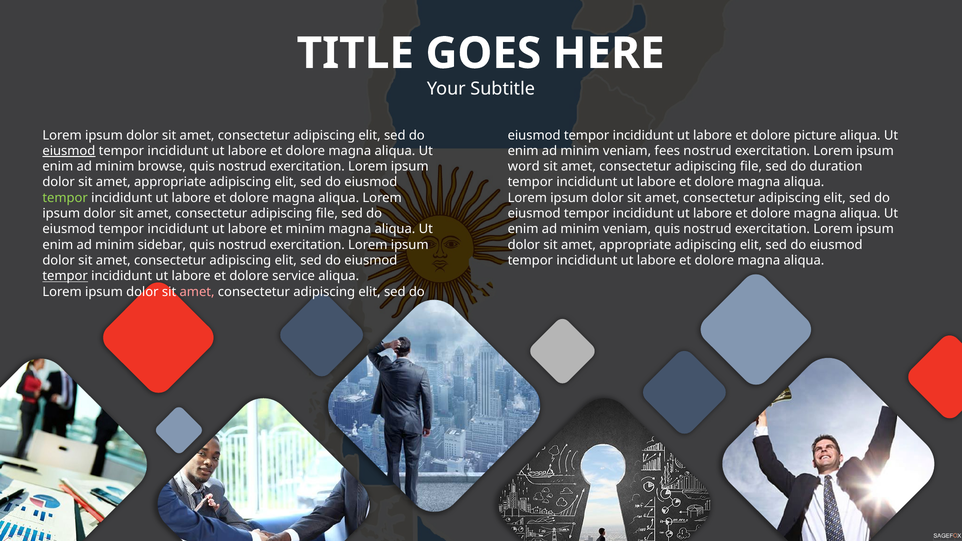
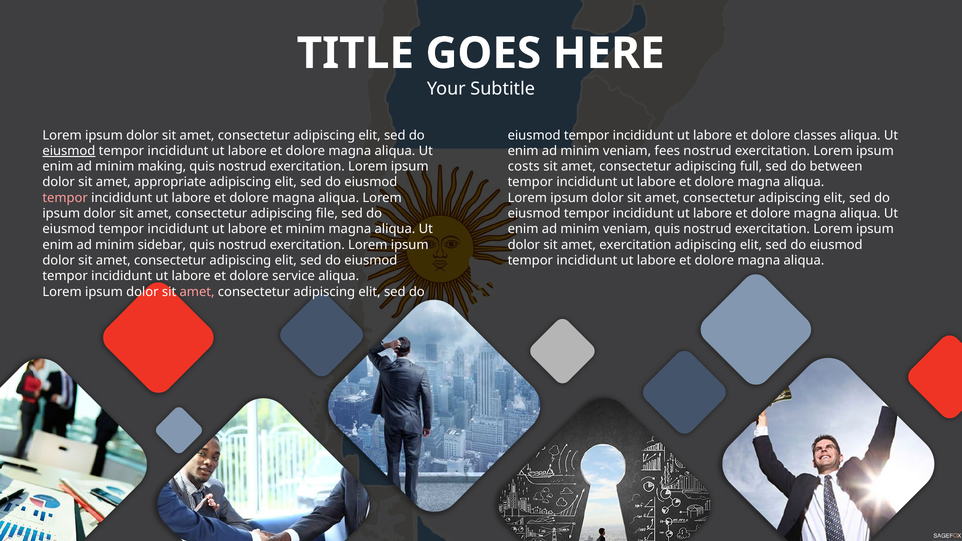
picture: picture -> classes (815, 135)
browse: browse -> making (162, 167)
word: word -> costs (524, 167)
file: file -> full (751, 167)
duration: duration -> between (836, 167)
tempor colour: light green -> pink (65, 198)
appropriate: appropriate -> exercitation (635, 245)
tempor underline: present -> none (65, 276)
